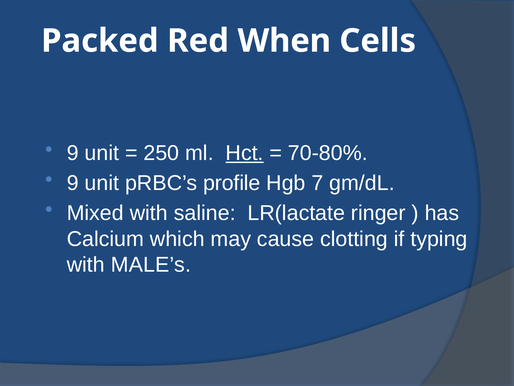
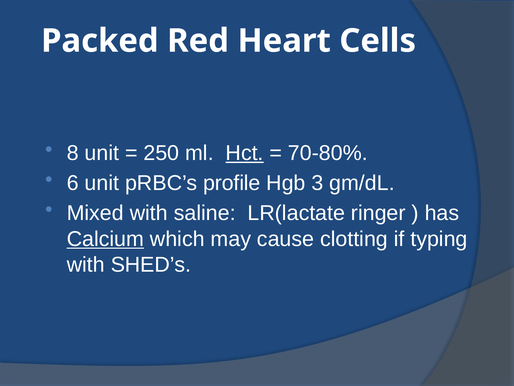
When: When -> Heart (284, 41)
9: 9 -> 8 (73, 153)
9: 9 -> 6 (73, 183)
7: 7 -> 3 (317, 183)
Calcium underline: none -> present (105, 239)
MALE’s: MALE’s -> SHED’s (151, 264)
